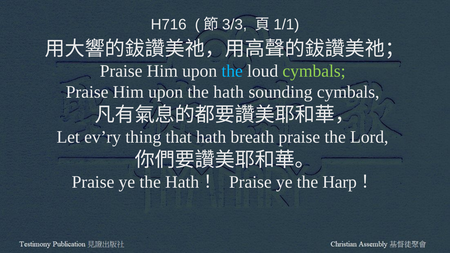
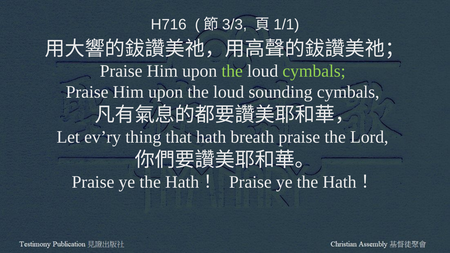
the colour: light blue -> light green (232, 71)
hath: hath -> loud (229, 92)
Harp: Harp -> Hath (340, 182)
